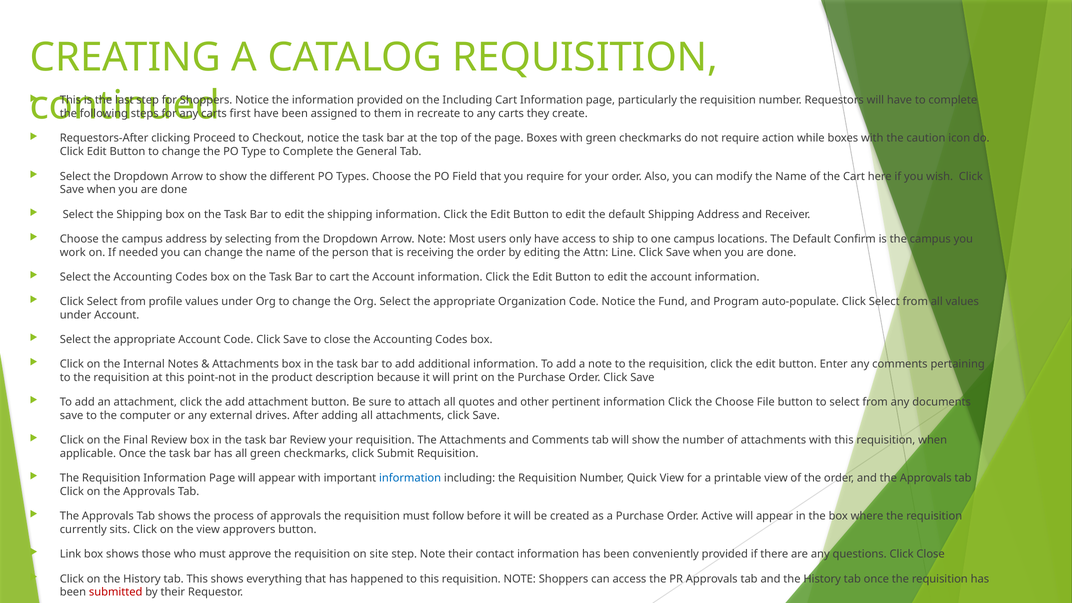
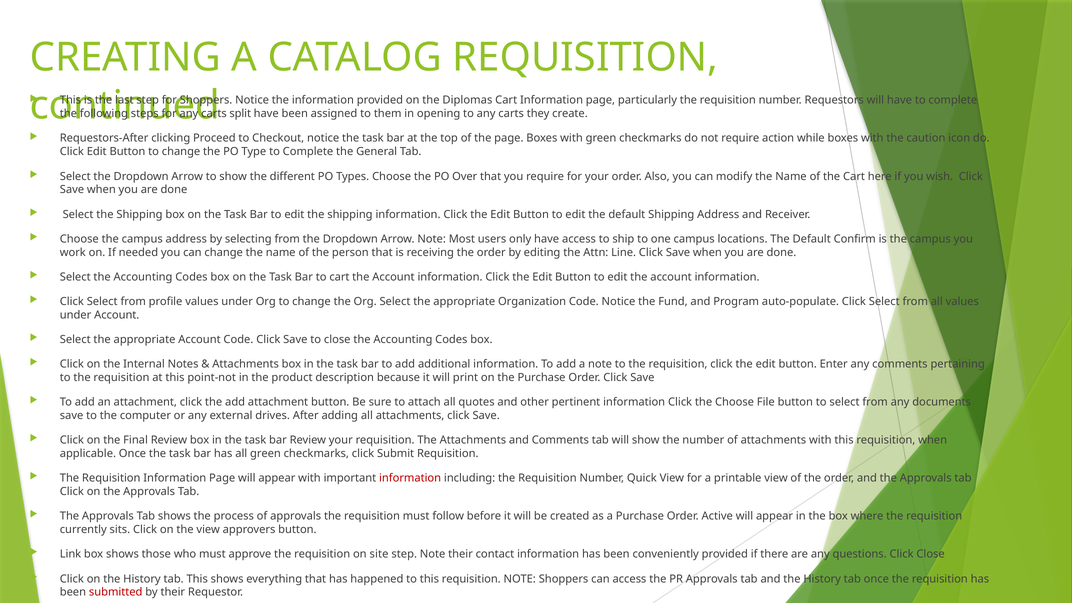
the Including: Including -> Diplomas (467, 100)
first: first -> split (240, 114)
recreate: recreate -> opening (439, 114)
Field: Field -> Over (465, 176)
information colour: blue -> red (410, 478)
